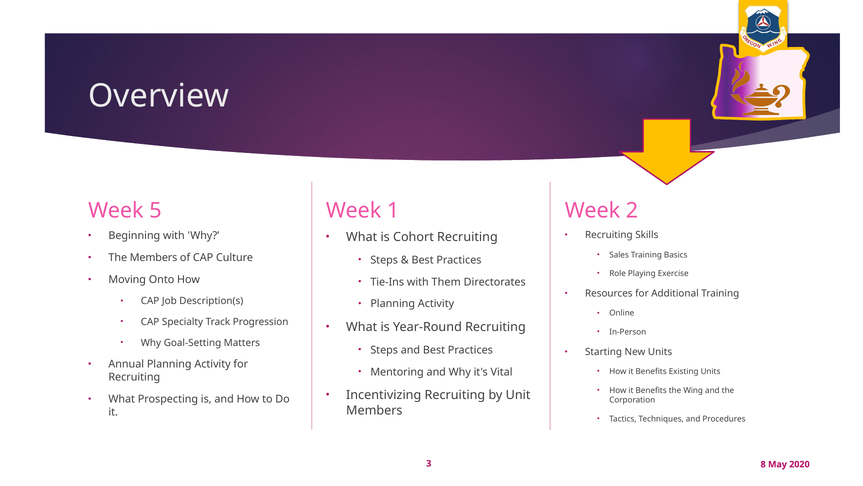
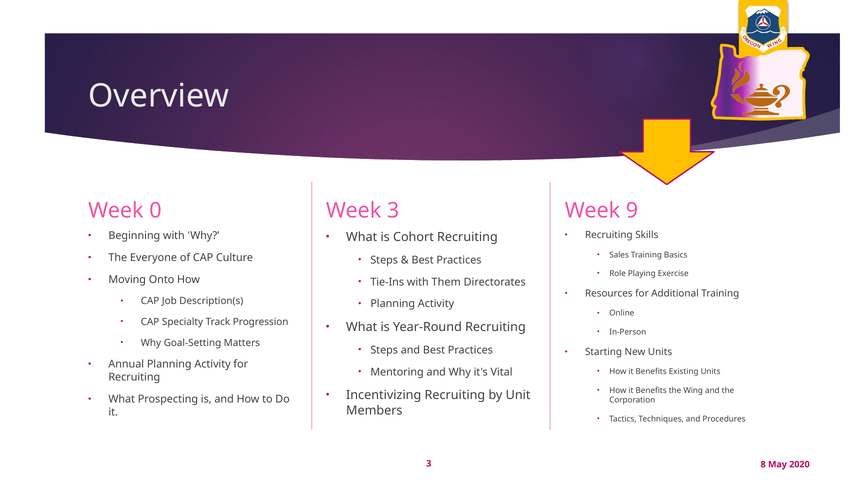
5: 5 -> 0 (155, 210)
Week 1: 1 -> 3 (393, 210)
2: 2 -> 9 (632, 210)
The Members: Members -> Everyone (153, 257)
